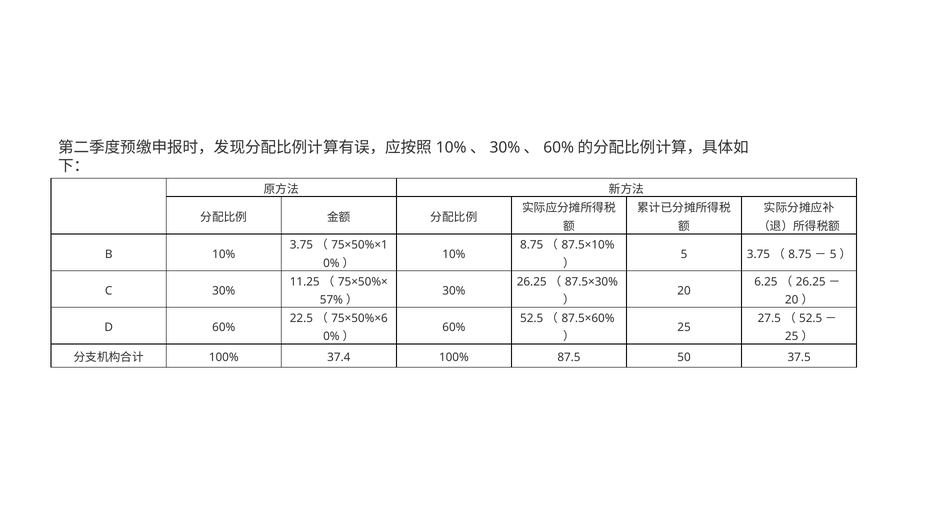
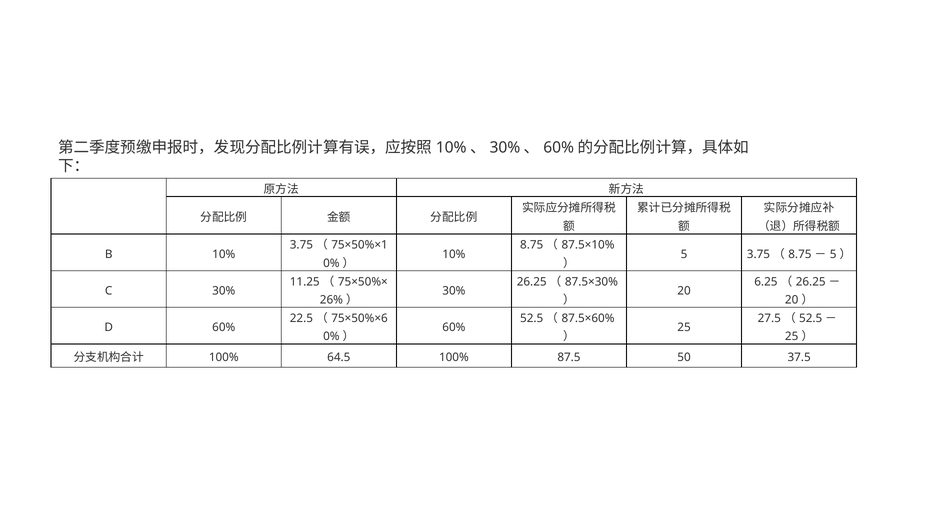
57%: 57% -> 26% (331, 300)
37.4: 37.4 -> 64.5 (339, 357)
